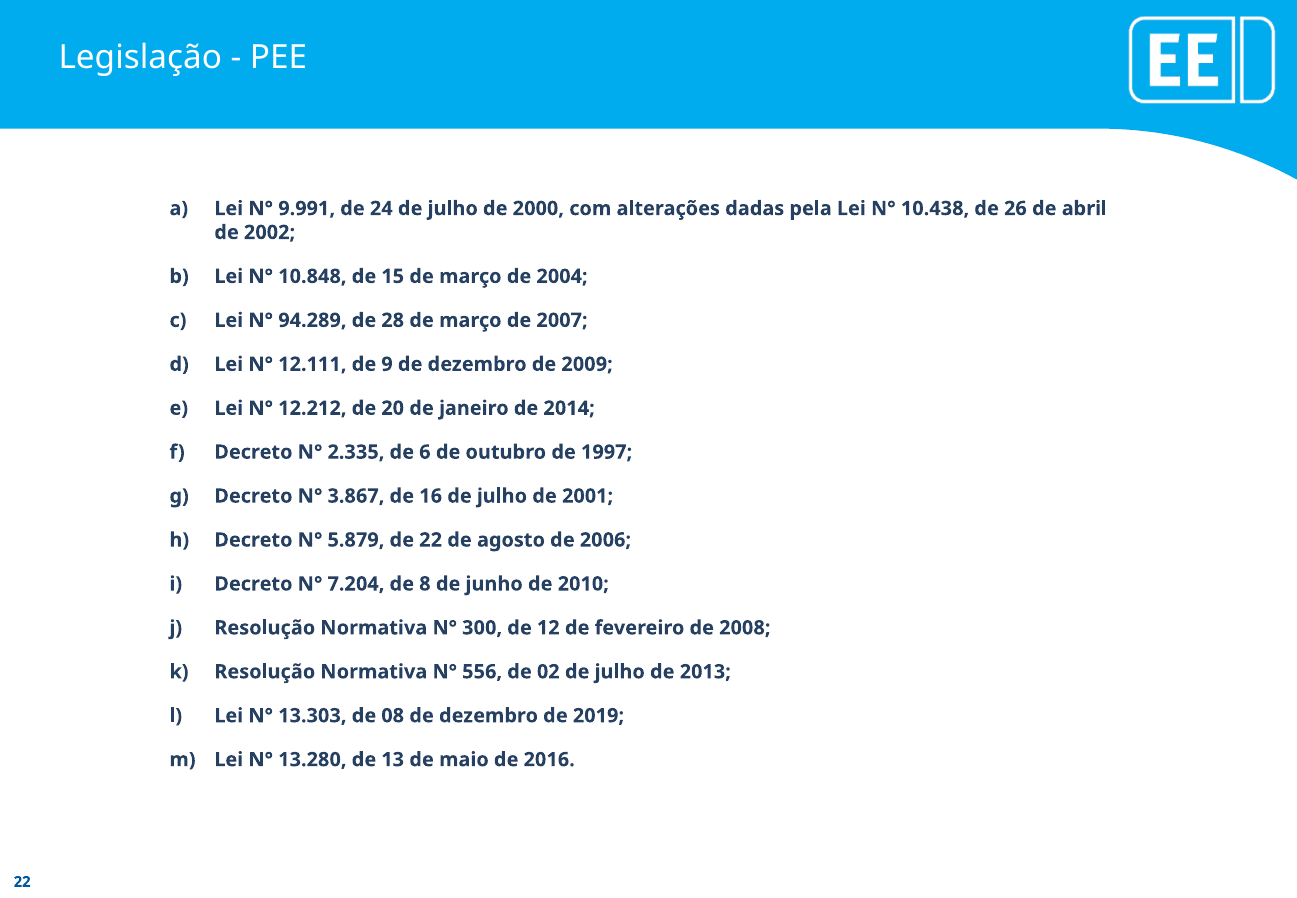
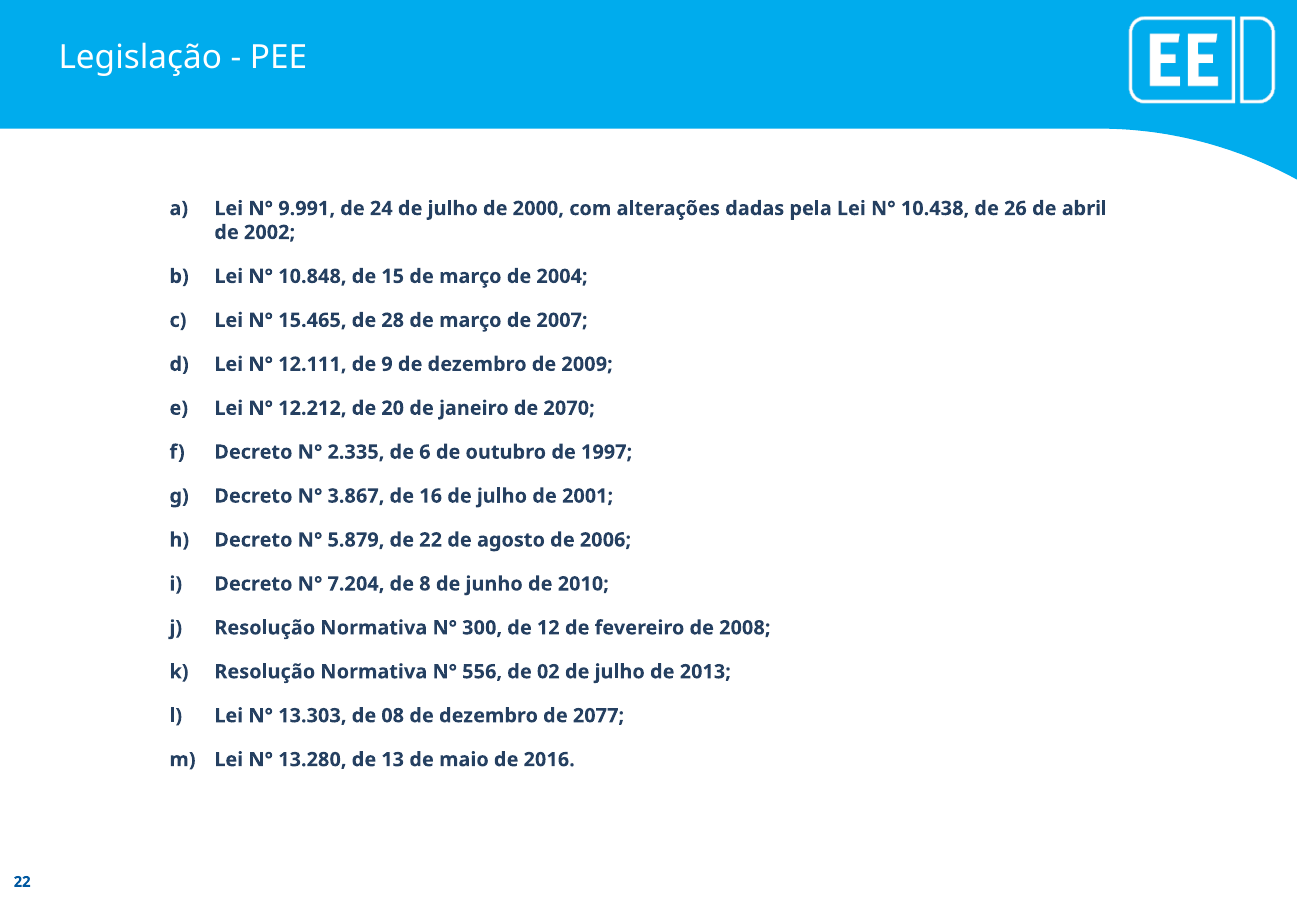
94.289: 94.289 -> 15.465 (312, 320)
2014: 2014 -> 2070 (569, 408)
2019: 2019 -> 2077 (598, 716)
